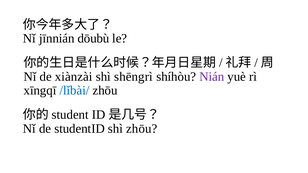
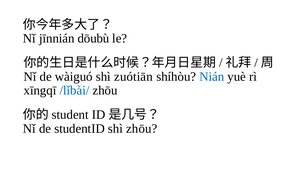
xiànzài: xiànzài -> wàiguó (74, 77)
shēngrì: shēngrì -> zuótiān (133, 77)
Nián colour: purple -> blue (212, 77)
